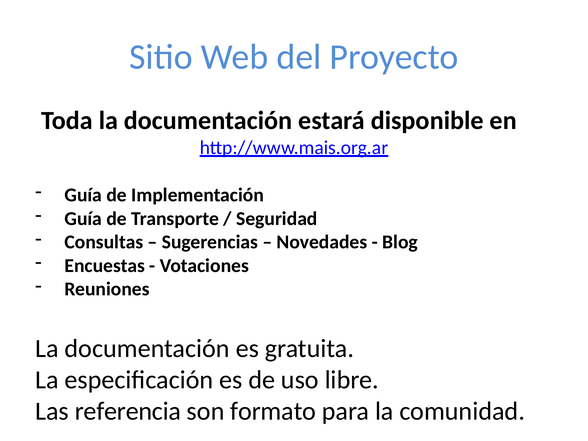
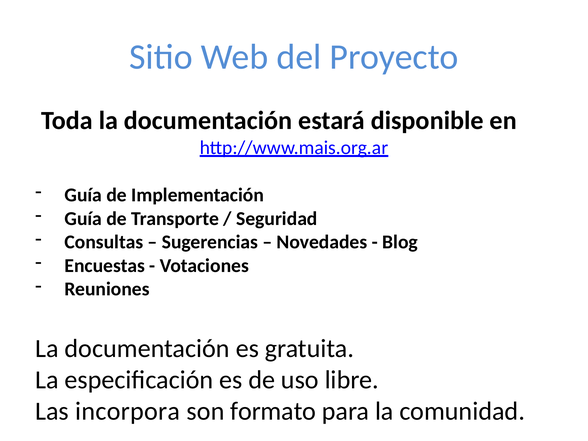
referencia: referencia -> incorpora (128, 411)
